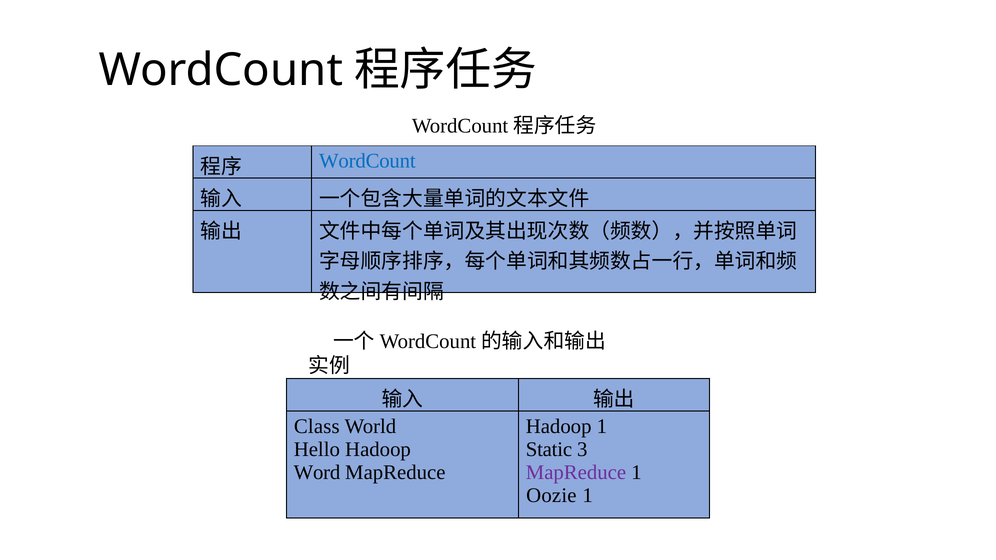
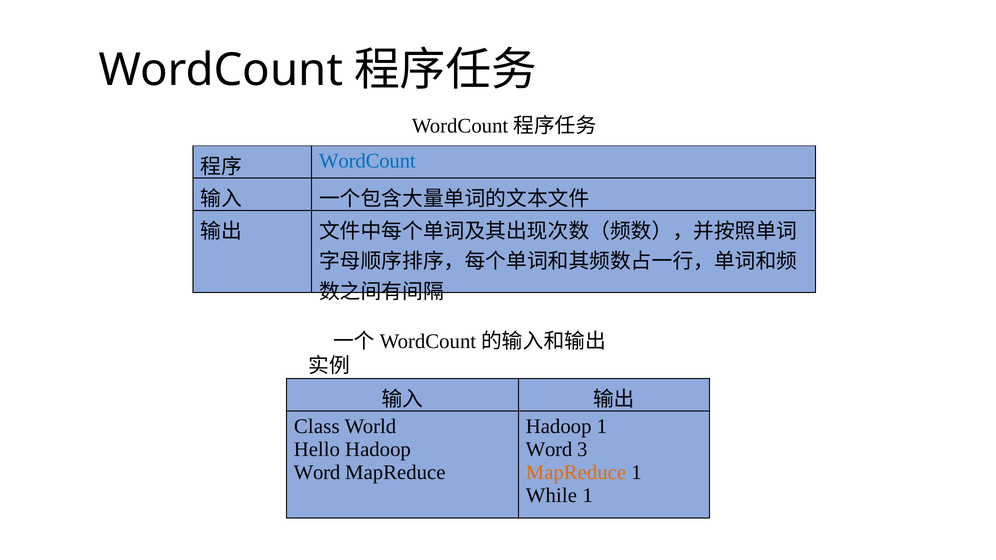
Static: Static -> Word (549, 450)
MapReduce colour: purple -> orange (576, 473)
Oozie: Oozie -> While (551, 496)
